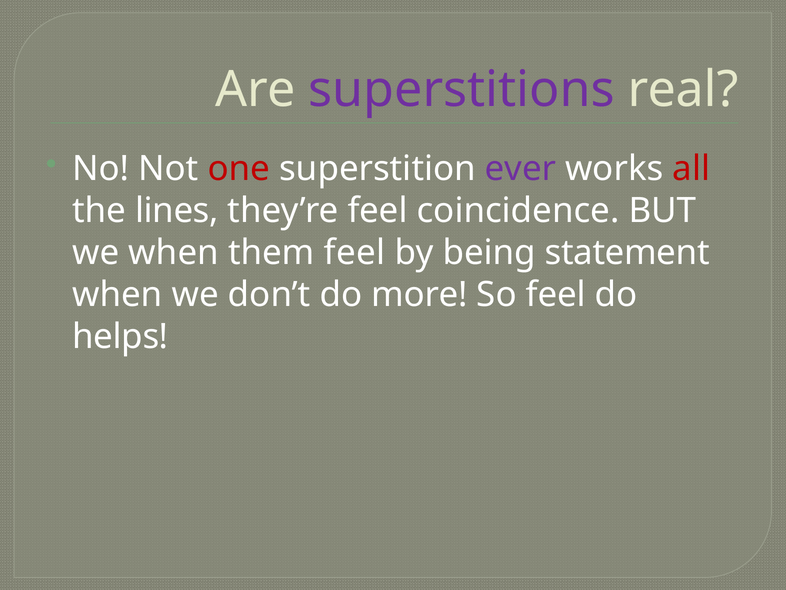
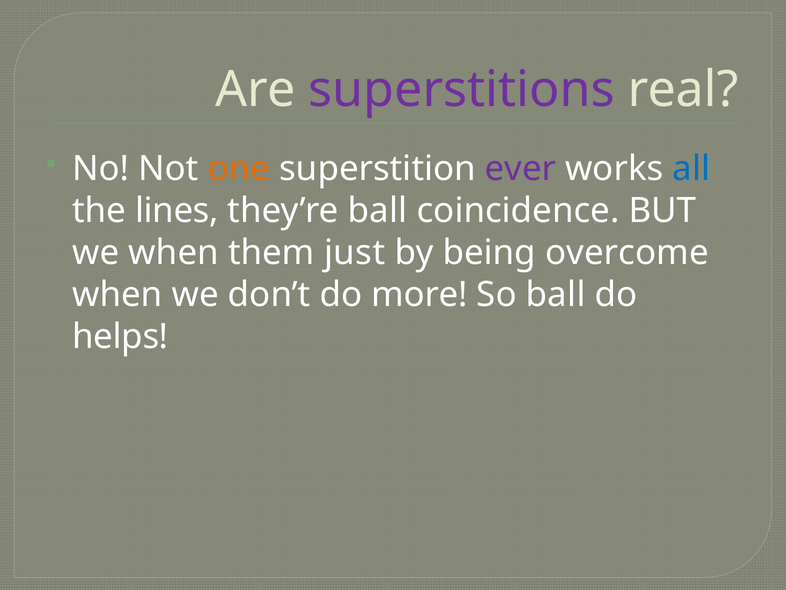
one colour: red -> orange (239, 169)
all colour: red -> blue (691, 169)
they’re feel: feel -> ball (377, 211)
them feel: feel -> just (355, 253)
statement: statement -> overcome (627, 253)
So feel: feel -> ball (556, 295)
